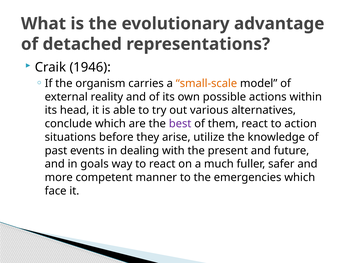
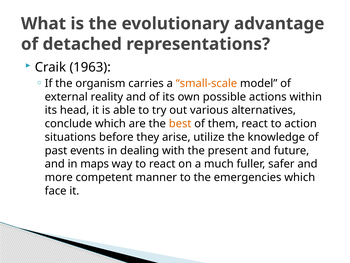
1946: 1946 -> 1963 (90, 67)
best colour: purple -> orange (180, 123)
goals: goals -> maps (95, 164)
